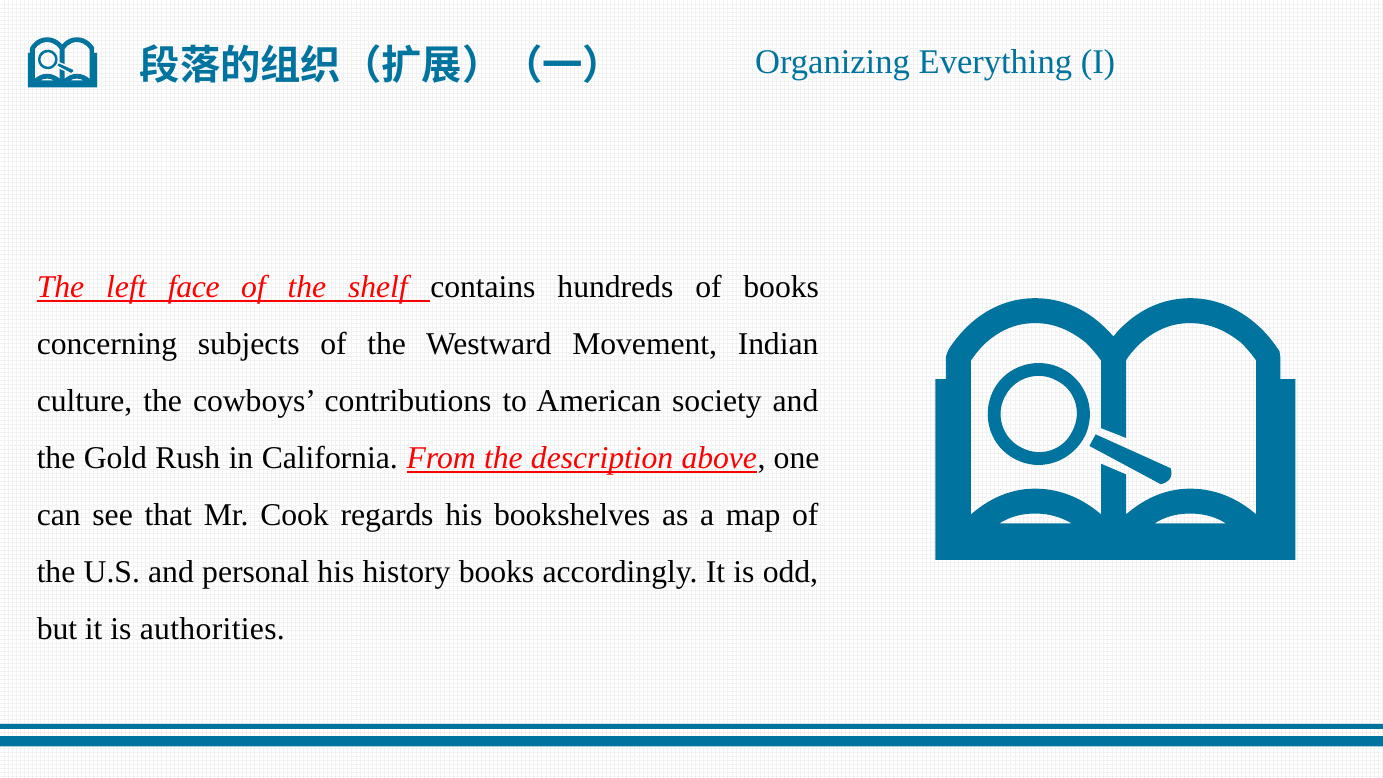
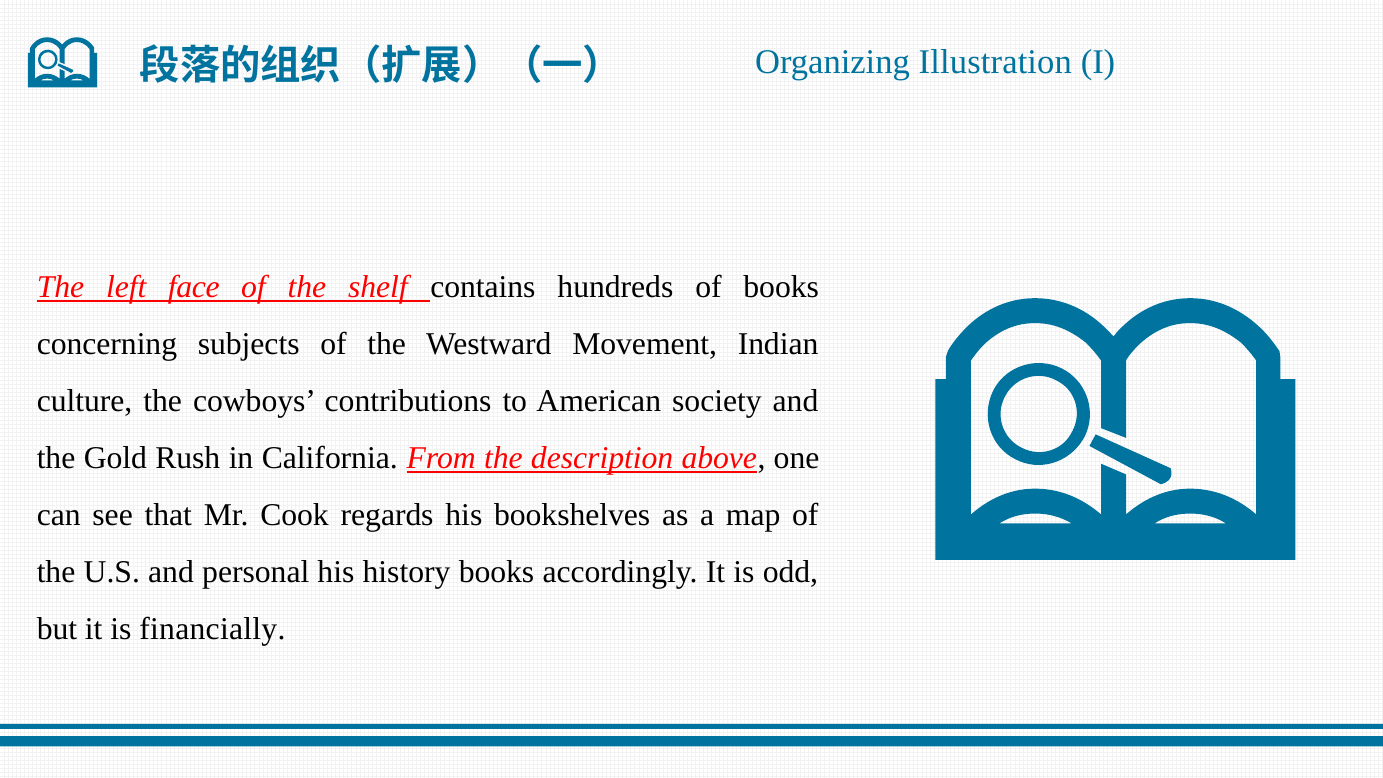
Everything: Everything -> Illustration (995, 62)
authorities: authorities -> financially (212, 629)
